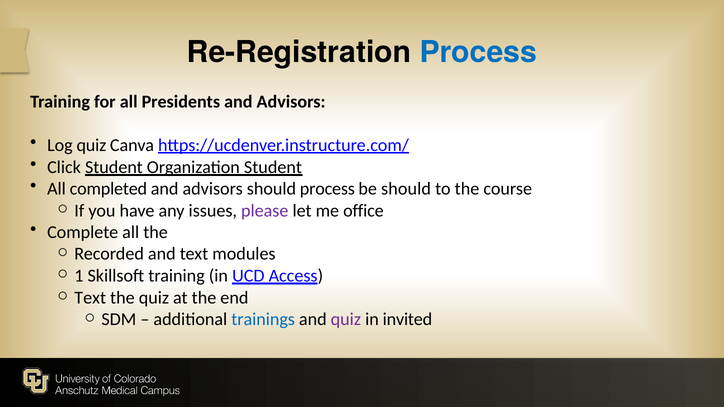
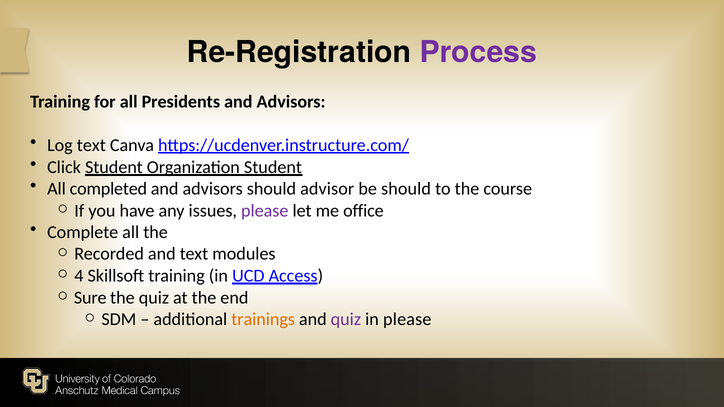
Process colour: blue -> purple (478, 52)
Log quiz: quiz -> text (91, 145)
should process: process -> advisor (327, 189)
1: 1 -> 4 (79, 276)
Text: Text -> Sure (90, 298)
trainings colour: blue -> orange (263, 320)
in invited: invited -> please (407, 320)
